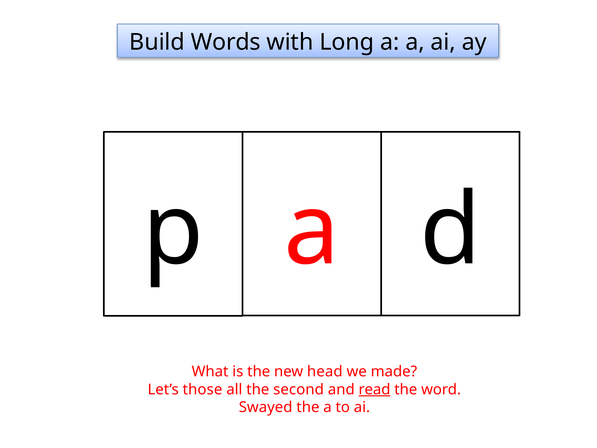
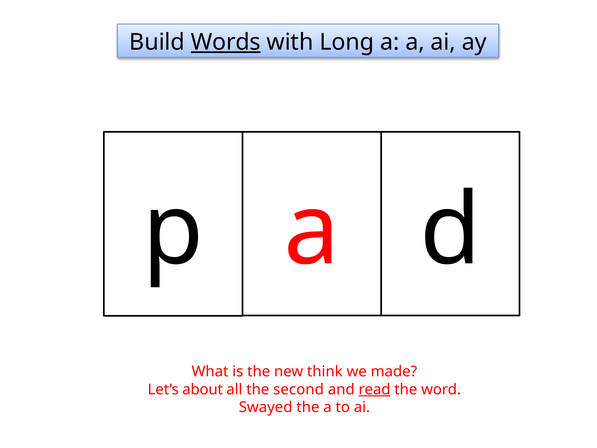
Words underline: none -> present (226, 42)
head: head -> think (325, 371)
those: those -> about (203, 389)
